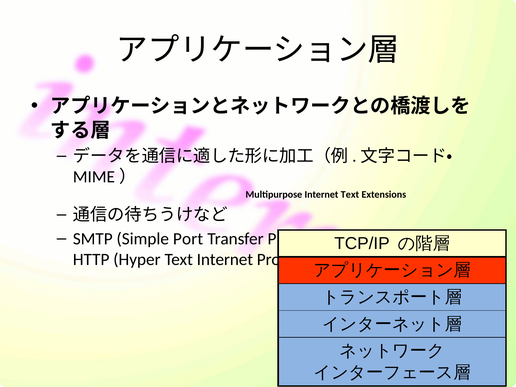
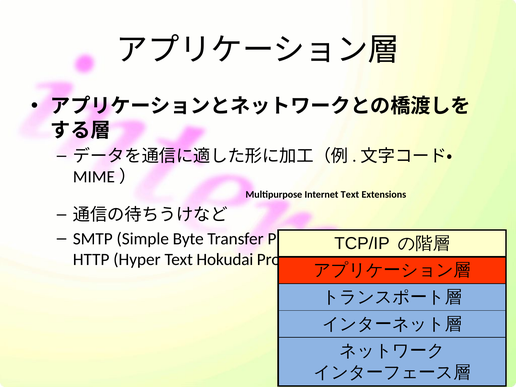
Port: Port -> Byte (188, 239)
Text Internet: Internet -> Hokudai (225, 260)
